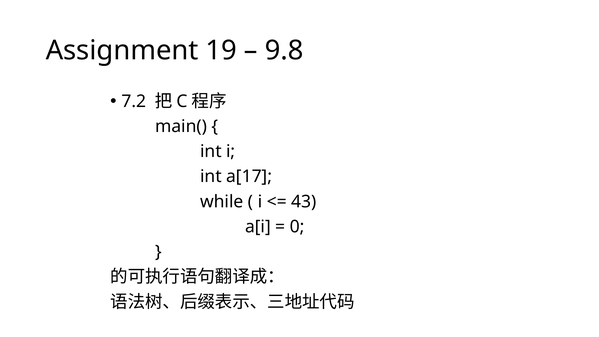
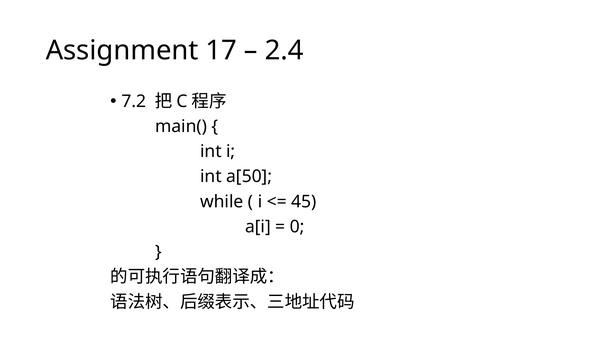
19: 19 -> 17 (221, 50)
9.8: 9.8 -> 2.4 (284, 50)
a[17: a[17 -> a[50 (249, 176)
43: 43 -> 45 (304, 202)
